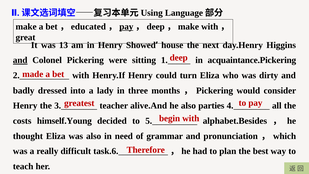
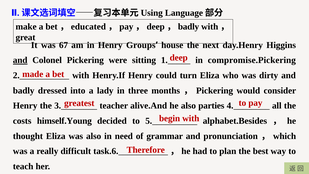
pay underline: present -> none (126, 27)
make: make -> badly (189, 27)
13: 13 -> 67 (63, 45)
Showed: Showed -> Groups (141, 45)
acquaintance.Pickering: acquaintance.Pickering -> compromise.Pickering (252, 60)
